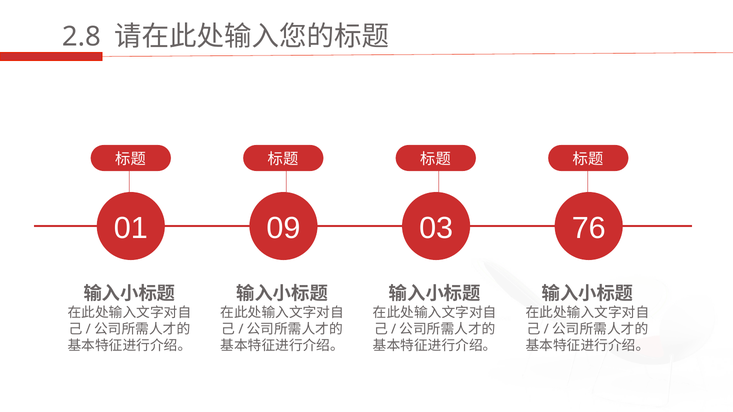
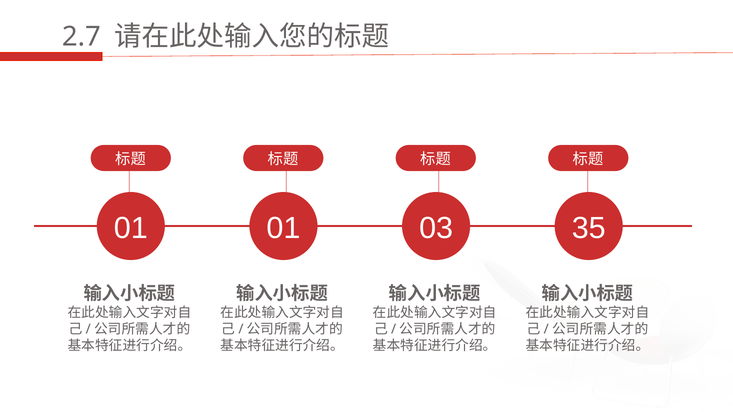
2.8: 2.8 -> 2.7 (81, 37)
01 09: 09 -> 01 (283, 228)
76: 76 -> 35 (589, 228)
